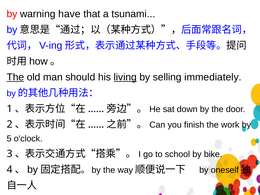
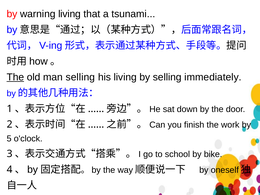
warning have: have -> living (69, 14)
man should: should -> selling (80, 77)
living underline: present -> none (125, 77)
